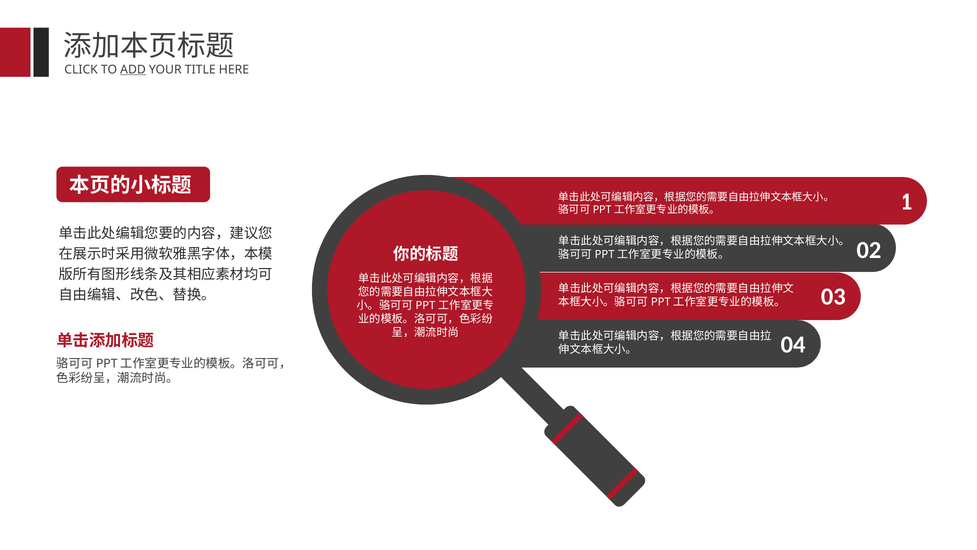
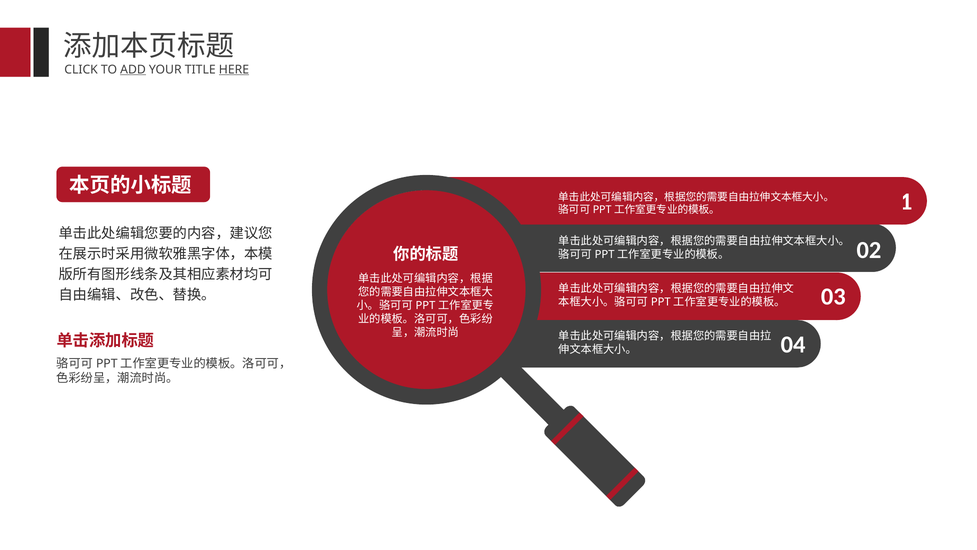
HERE underline: none -> present (234, 69)
